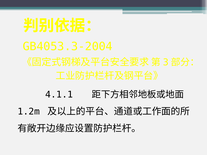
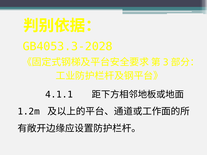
GB4053.3-2004: GB4053.3-2004 -> GB4053.3-2028 (68, 46)
